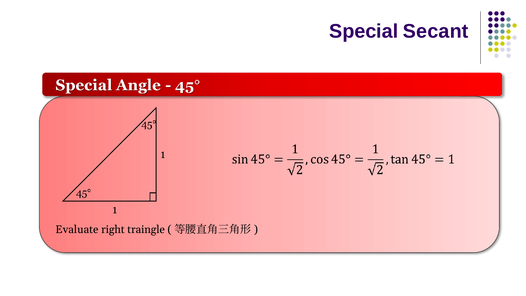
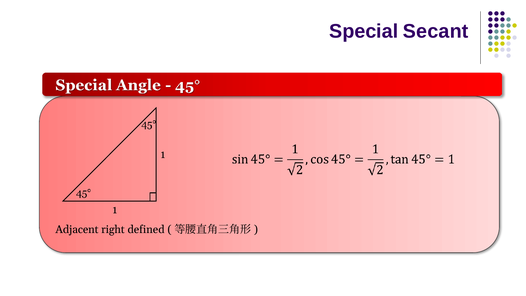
Evaluate: Evaluate -> Adjacent (77, 229)
traingle: traingle -> defined (146, 229)
